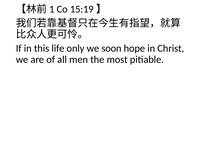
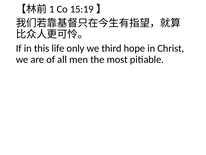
soon: soon -> third (111, 48)
